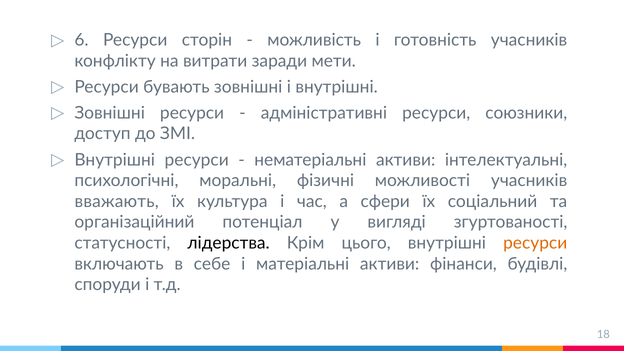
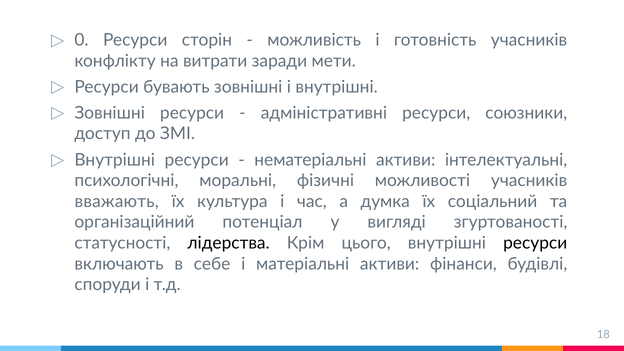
6: 6 -> 0 (82, 40)
сфери: сфери -> думка (385, 201)
ресурси colour: orange -> black (535, 243)
